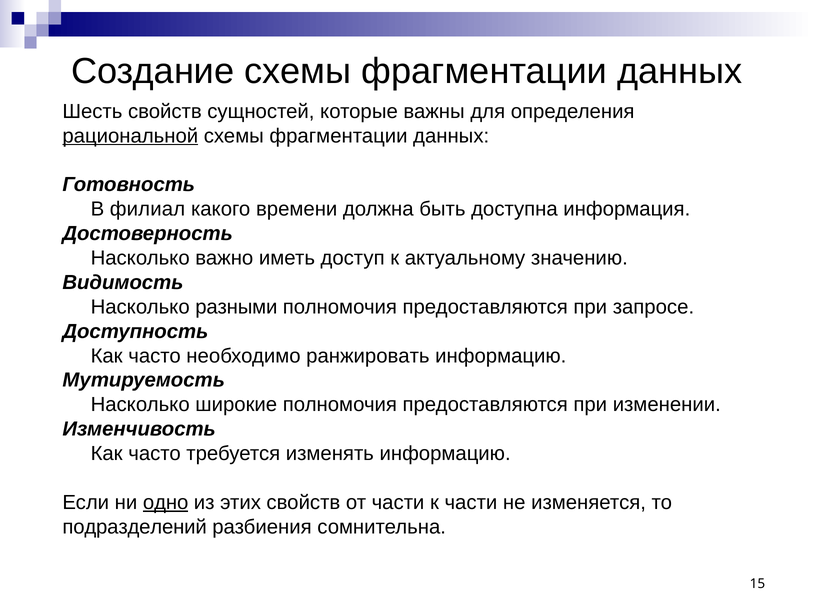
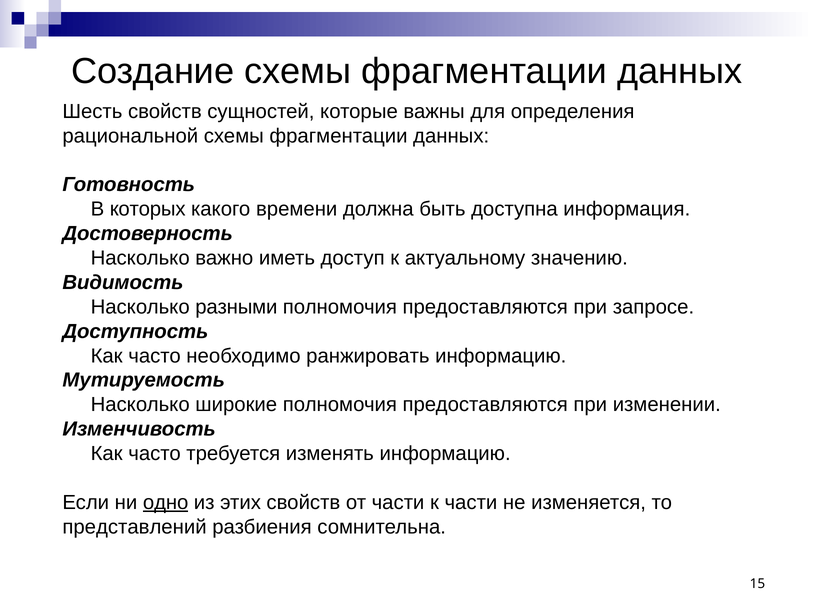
рациональной underline: present -> none (130, 136)
филиал: филиал -> которых (148, 209)
подразделений: подразделений -> представлений (135, 526)
